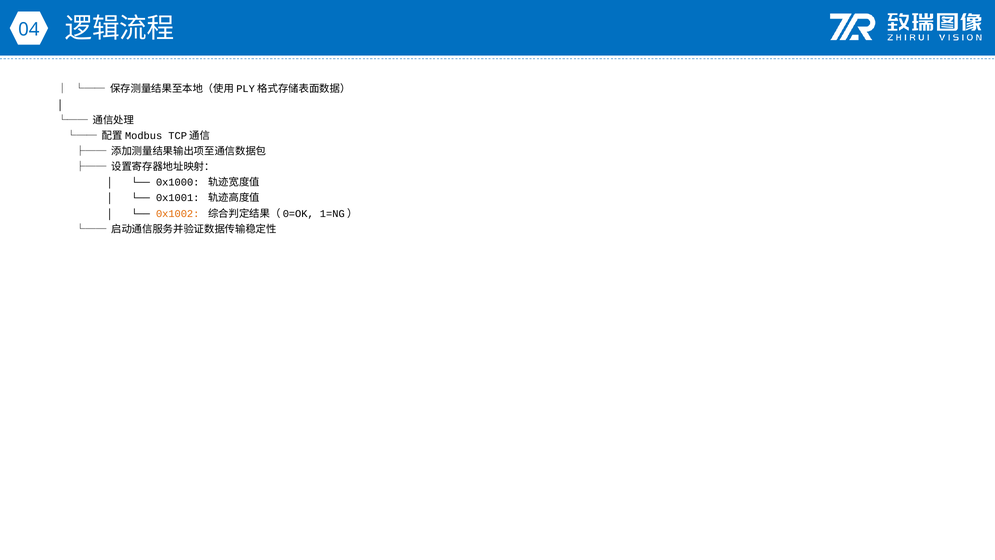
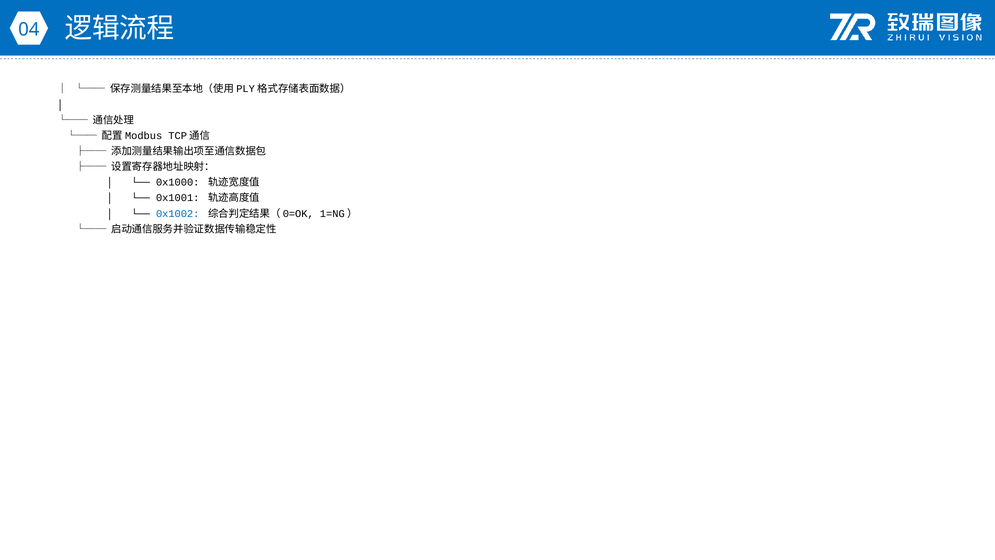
0x1002 colour: orange -> blue (178, 214)
